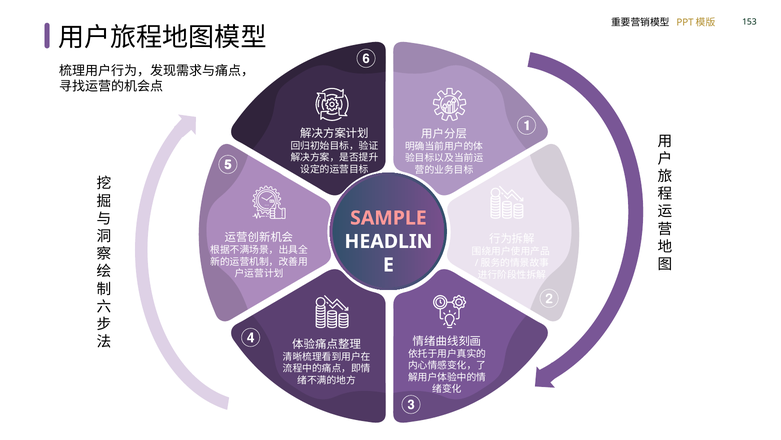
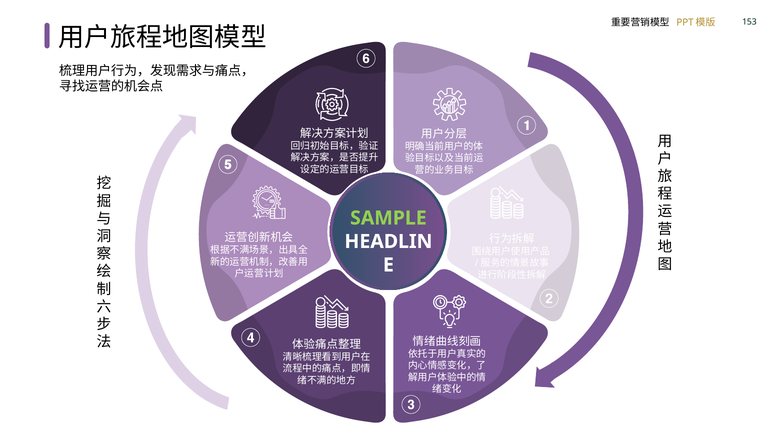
SAMPLE colour: pink -> light green (388, 218)
